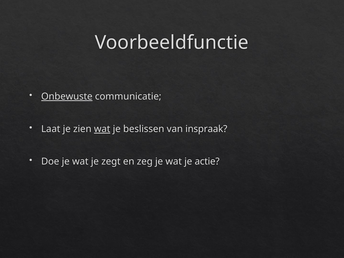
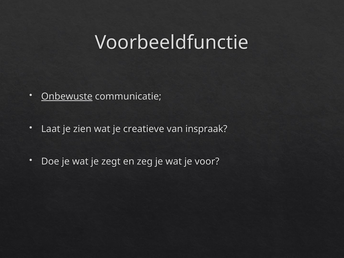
wat underline: present -> none (102, 129)
beslissen: beslissen -> creatieve (144, 129)
actie: actie -> voor (207, 162)
